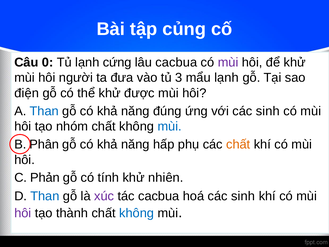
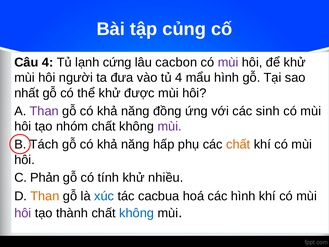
Câu 0: 0 -> 4 (48, 62)
lâu cacbua: cacbua -> cacbon (176, 62)
tủ 3: 3 -> 4 (179, 78)
mẩu lạnh: lạnh -> hình (227, 78)
điện: điện -> nhất (27, 93)
Than colour: blue -> purple (44, 111)
đúng: đúng -> đồng (167, 111)
mùi colour: blue -> purple (170, 126)
Phân: Phân -> Tách (44, 144)
nhiên: nhiên -> nhiều (166, 178)
Than colour: blue -> orange (45, 196)
xúc colour: purple -> blue (104, 196)
hoá các sinh: sinh -> hình (243, 196)
